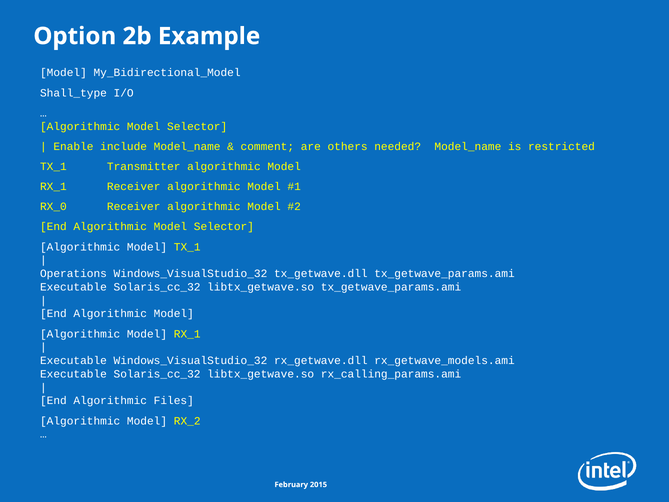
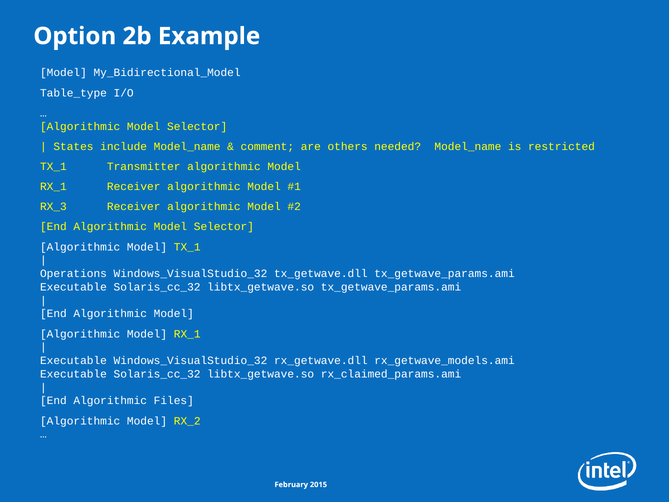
Shall_type: Shall_type -> Table_type (73, 93)
Enable: Enable -> States (73, 146)
RX_0: RX_0 -> RX_3 (53, 207)
rx_calling_params.ami: rx_calling_params.ami -> rx_claimed_params.ami (391, 374)
